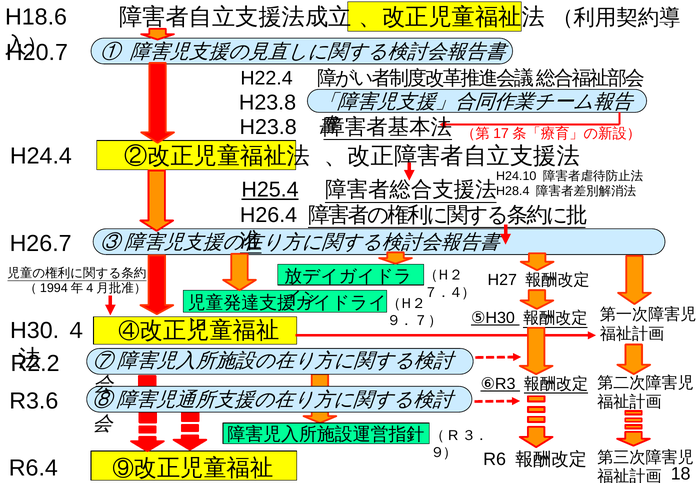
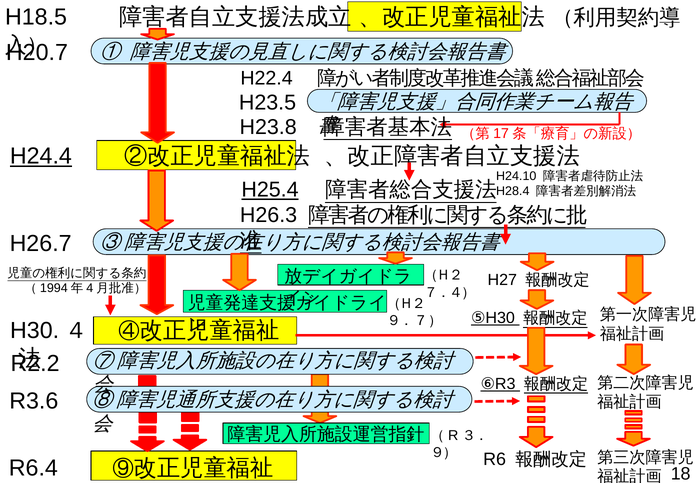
H18.6: H18.6 -> H18.5 (36, 17)
H23.8: H23.8 -> H23.5 (268, 102)
H24.4 underline: none -> present (41, 156)
H26.4: H26.4 -> H26.3 (269, 215)
